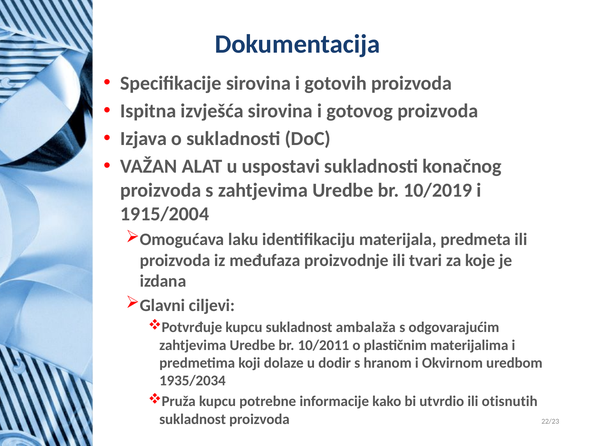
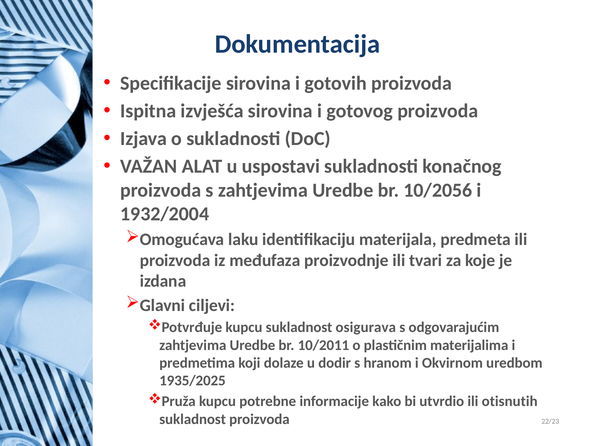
10/2019: 10/2019 -> 10/2056 (438, 190)
1915/2004: 1915/2004 -> 1932/2004 (165, 214)
ambalaža: ambalaža -> osigurava (366, 328)
1935/2034: 1935/2034 -> 1935/2025 (192, 381)
